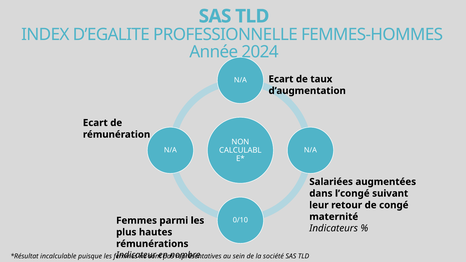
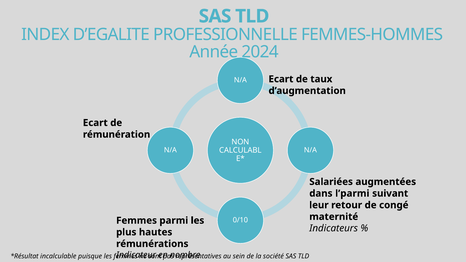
l’congé: l’congé -> l’parmi (352, 194)
